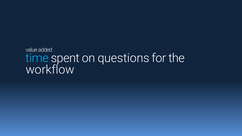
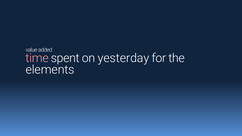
time colour: light blue -> pink (37, 58)
questions: questions -> yesterday (123, 58)
workflow: workflow -> elements (50, 70)
